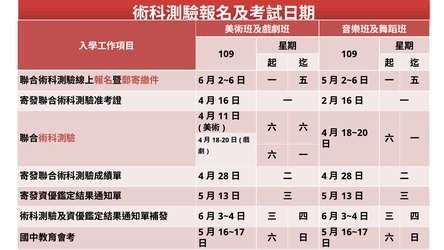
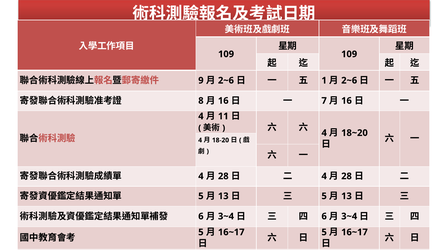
6: 6 -> 9 (201, 80)
5: 5 -> 1 (324, 80)
4: 4 -> 8 (201, 101)
2: 2 -> 7 (324, 101)
